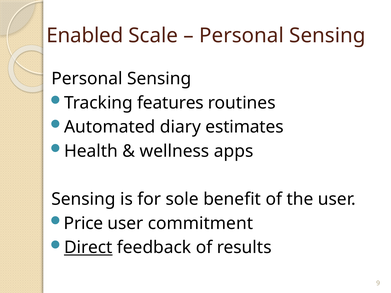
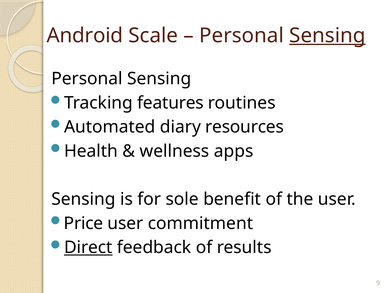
Enabled: Enabled -> Android (85, 36)
Sensing underline: none -> present (327, 36)
estimates: estimates -> resources (245, 127)
